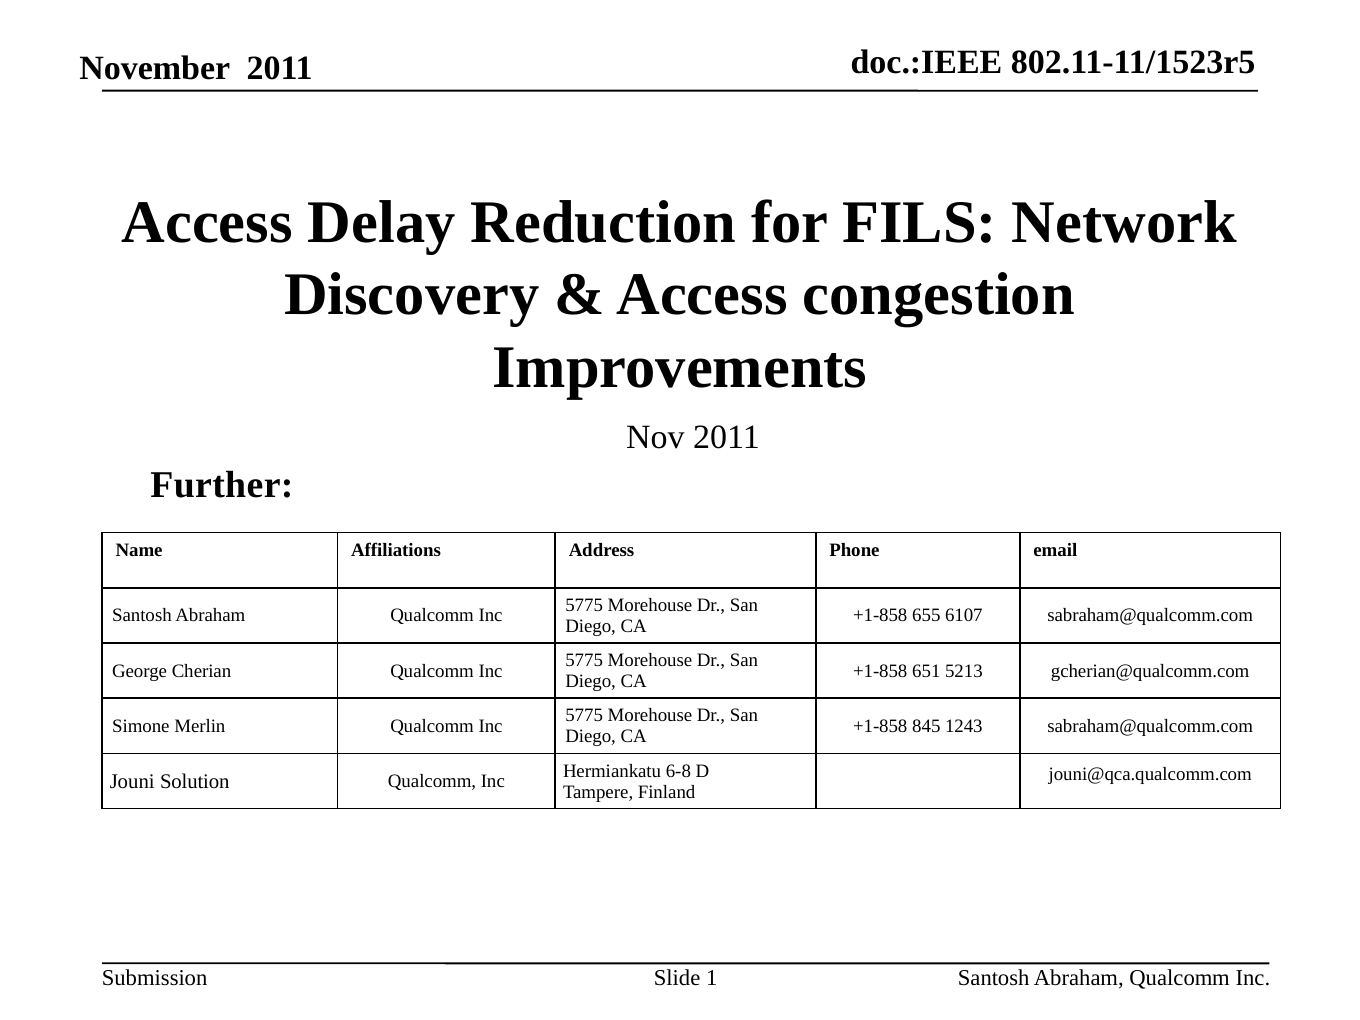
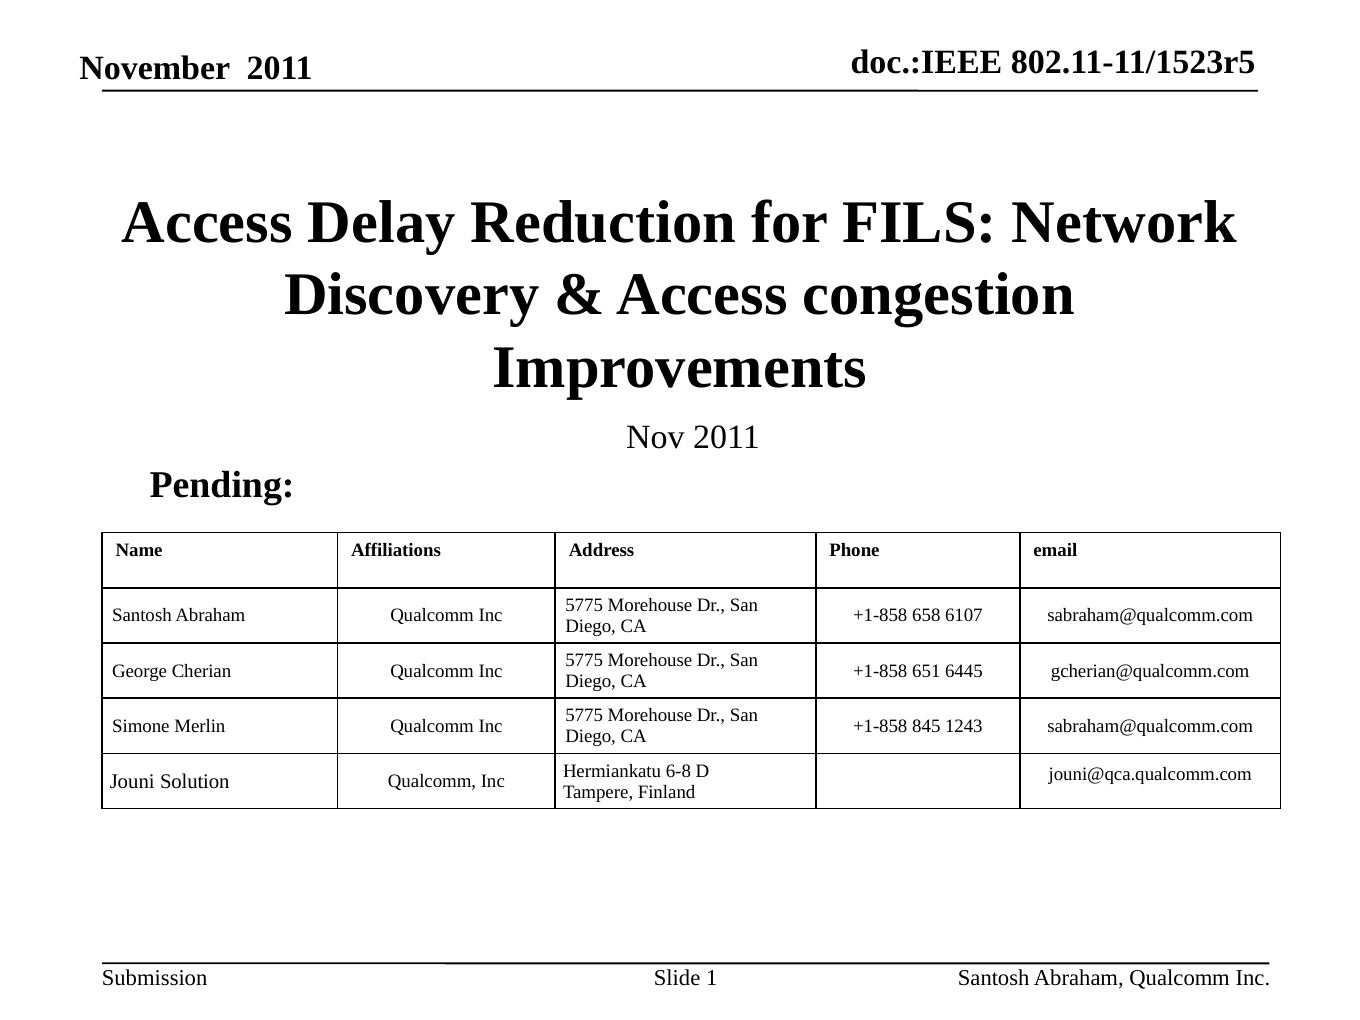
Further: Further -> Pending (222, 485)
655: 655 -> 658 (926, 616)
5213: 5213 -> 6445 (964, 671)
